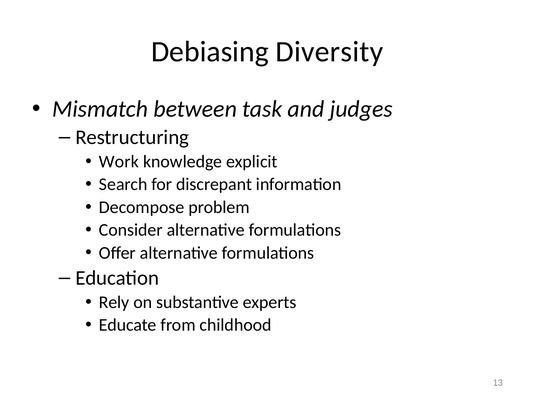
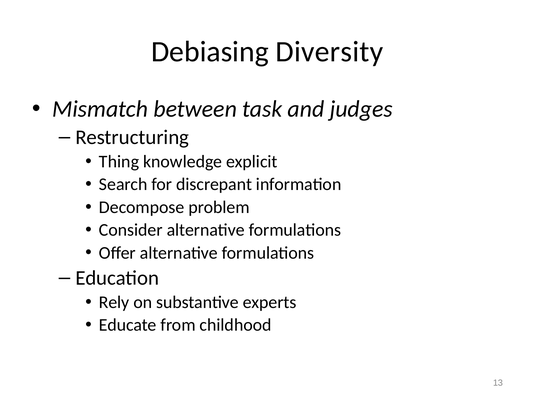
Work: Work -> Thing (119, 162)
